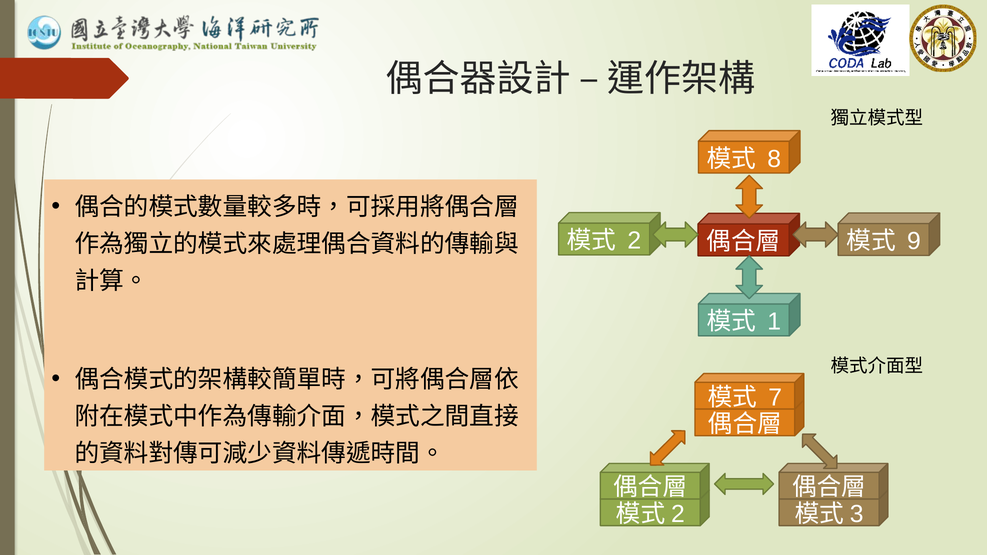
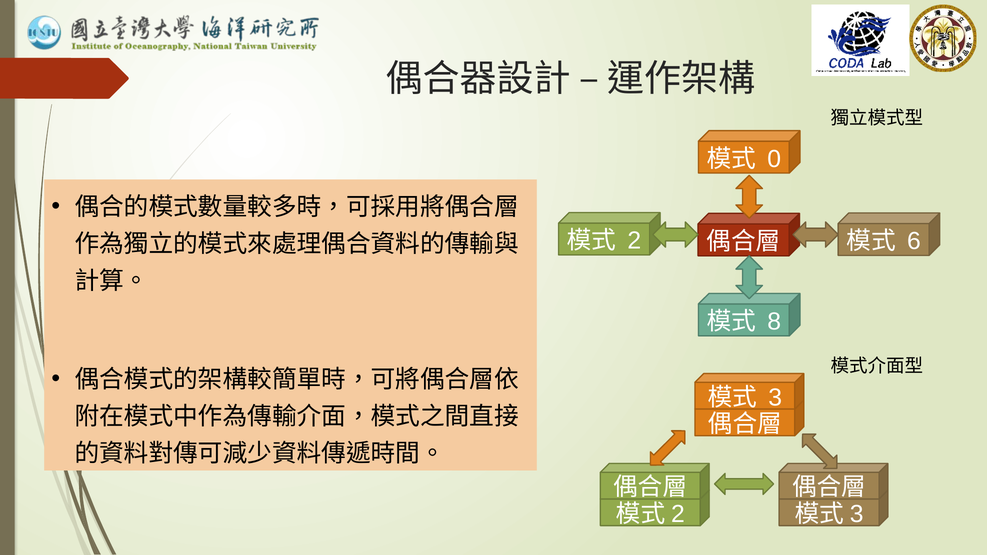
8: 8 -> 0 (774, 159)
9: 9 -> 6 (914, 241)
1: 1 -> 8 (774, 322)
7: 7 -> 3 (775, 398)
